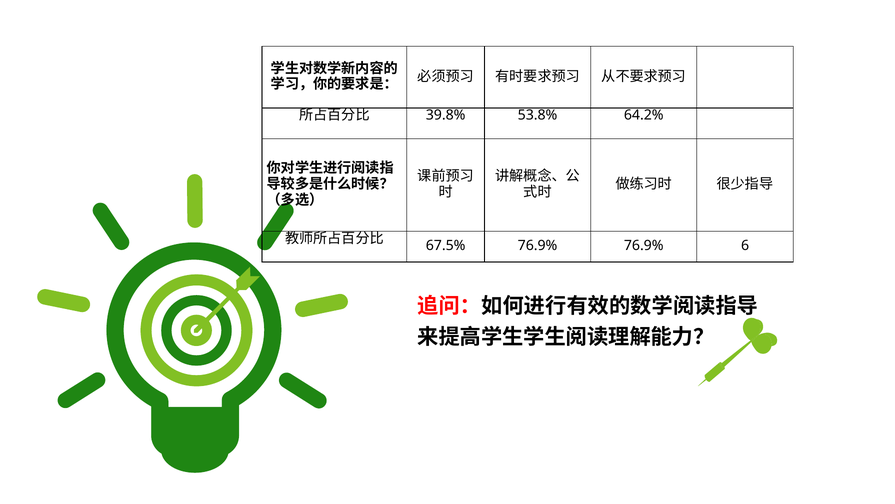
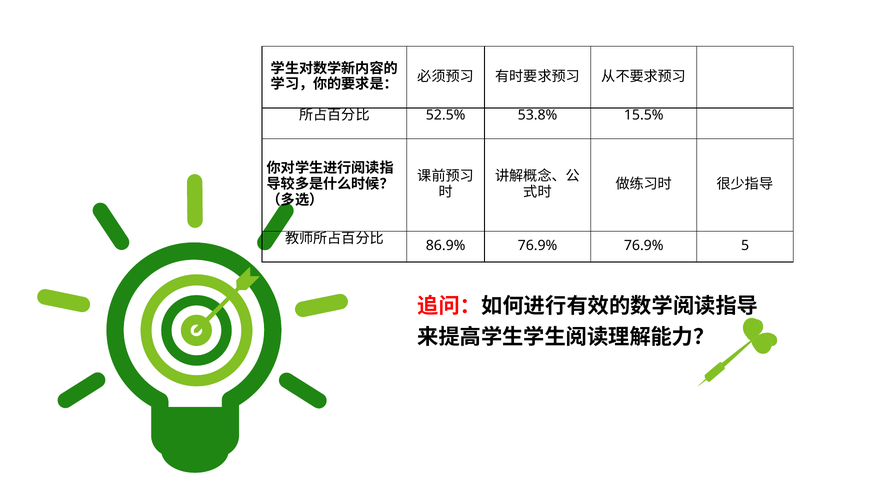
39.8%: 39.8% -> 52.5% (446, 115)
64.2%: 64.2% -> 15.5% (644, 115)
67.5%: 67.5% -> 86.9% (446, 245)
6: 6 -> 5 (745, 245)
